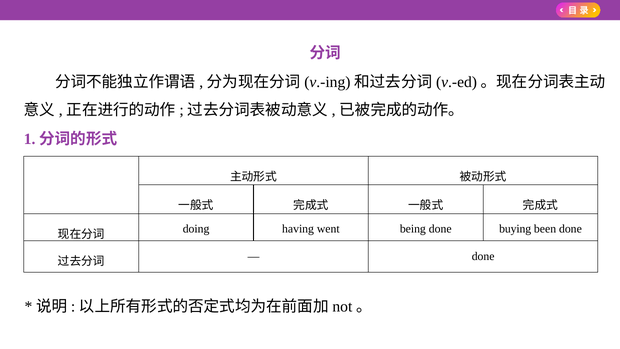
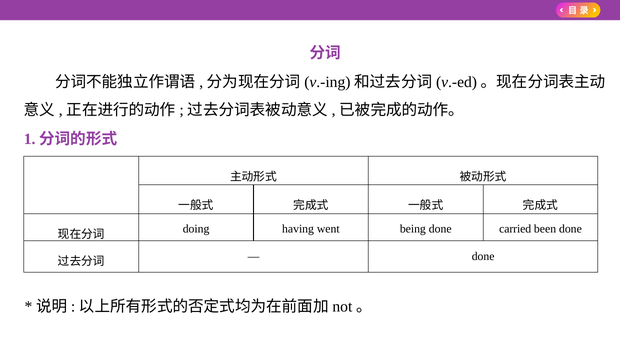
buying: buying -> carried (515, 229)
